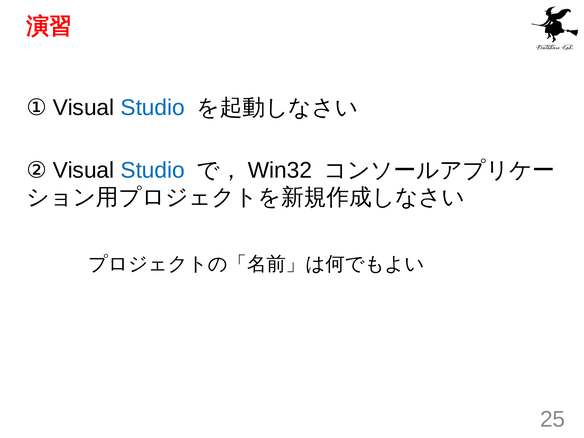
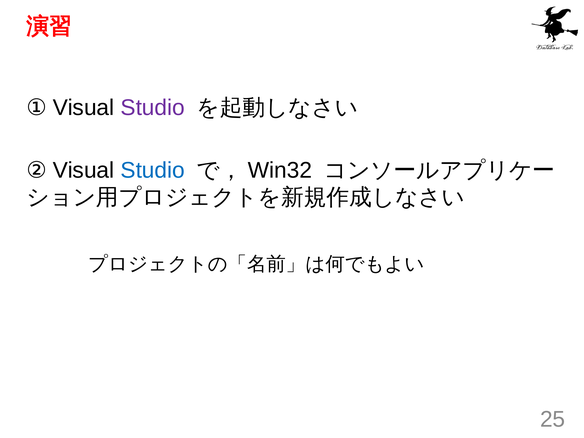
Studio colour: blue -> purple (153, 108)
